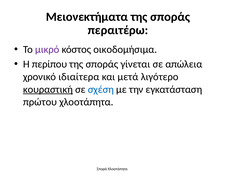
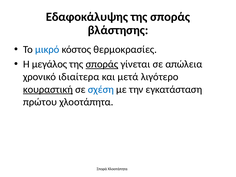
Μειονεκτήματα: Μειονεκτήματα -> Εδαφοκάλυψης (87, 17)
περαιτέρω: περαιτέρω -> βλάστησης (118, 30)
μικρό colour: purple -> blue (47, 50)
οικοδομήσιμα: οικοδομήσιμα -> θερμοκρασίες (125, 50)
περίπου: περίπου -> μεγάλος (49, 64)
σποράς underline: none -> present (102, 64)
